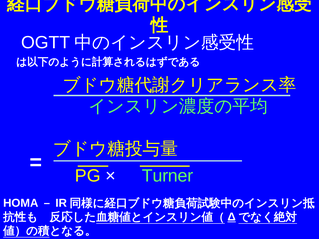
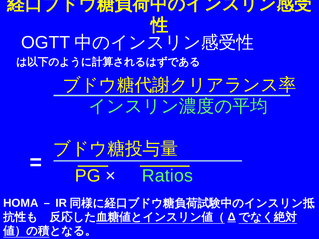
Turner: Turner -> Ratios (167, 176)
